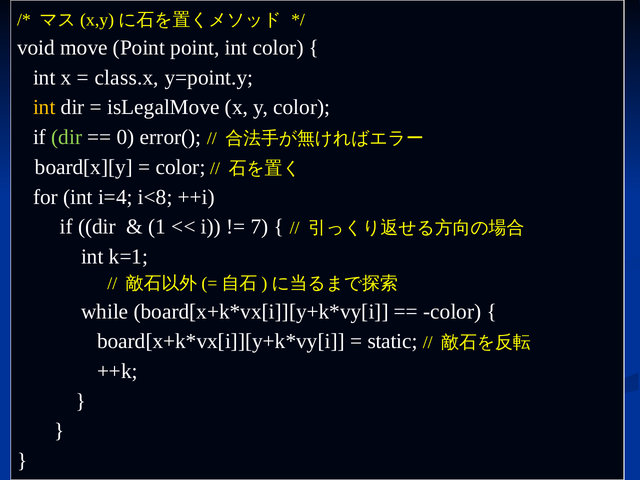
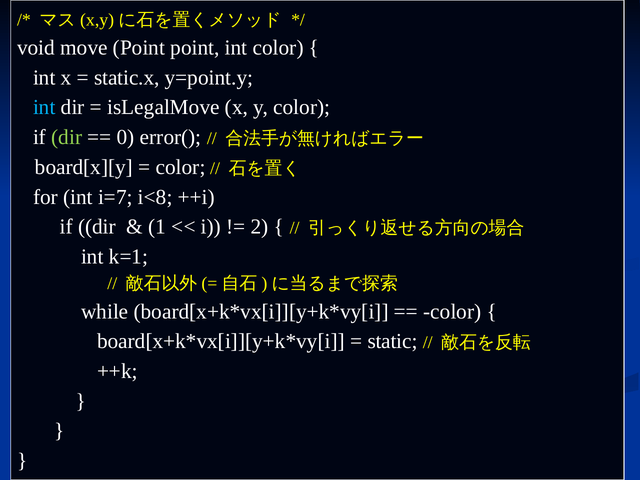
class.x: class.x -> static.x (127, 78)
int colour: yellow -> light blue (44, 107)
i=4: i=4 -> i=7 (115, 197)
7: 7 -> 2 (260, 227)
